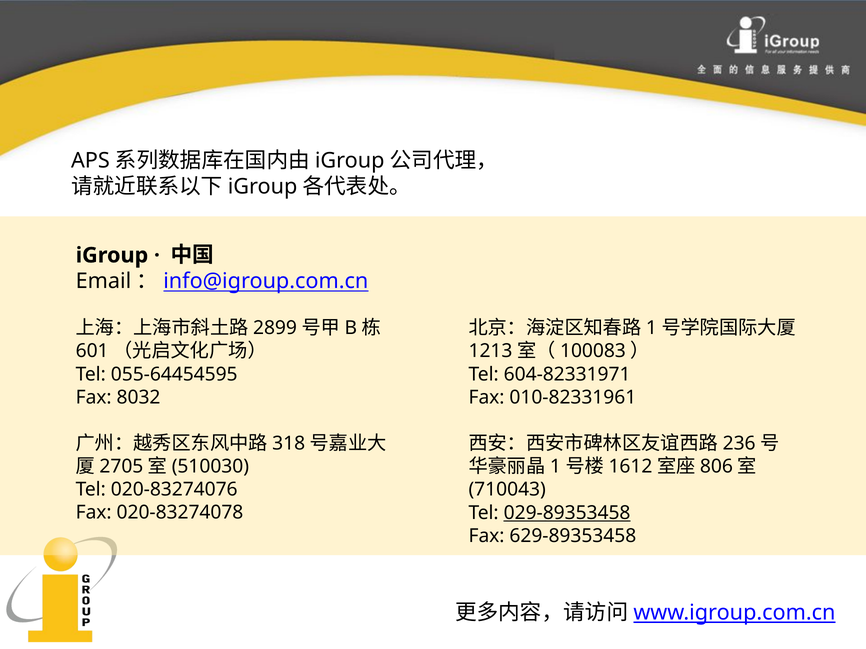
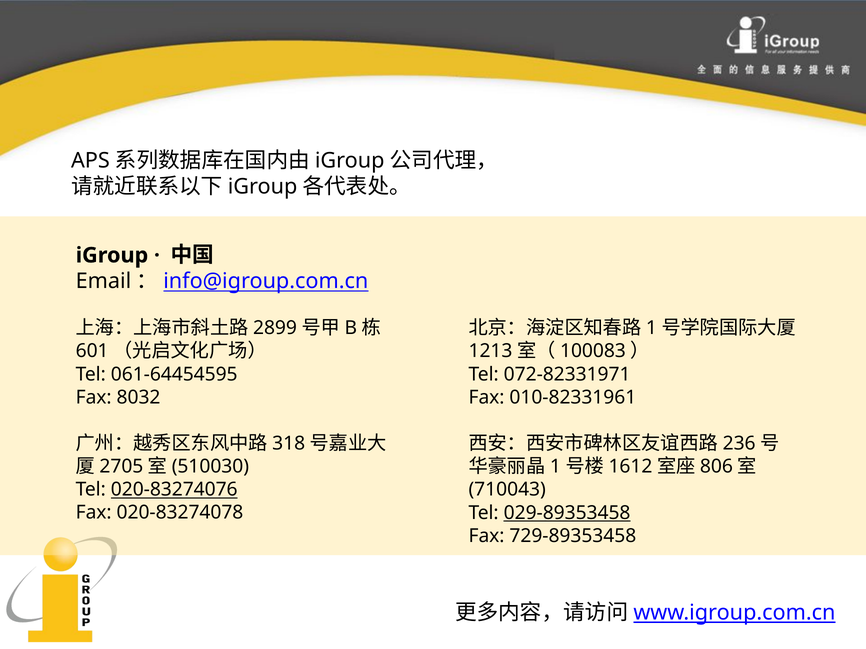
055-64454595: 055-64454595 -> 061-64454595 (174, 374)
604-82331971: 604-82331971 -> 072-82331971 (567, 374)
020-83274076 underline: none -> present (174, 490)
629-89353458: 629-89353458 -> 729-89353458 (573, 536)
